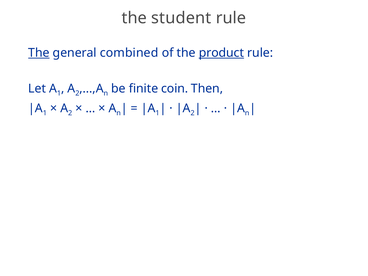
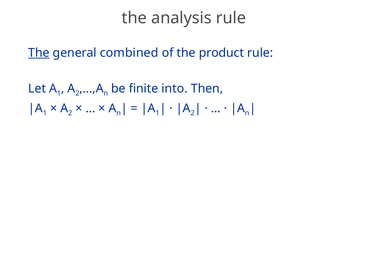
student: student -> analysis (181, 18)
product underline: present -> none (221, 53)
coin: coin -> into (175, 88)
